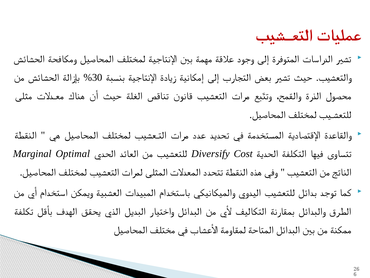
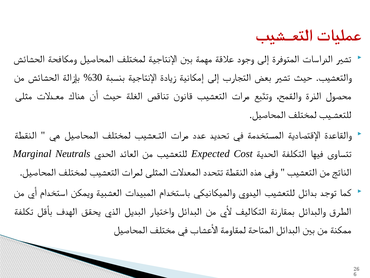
Optimal: Optimal -> Neutrals (73, 153)
Diversify: Diversify -> Expected (210, 153)
